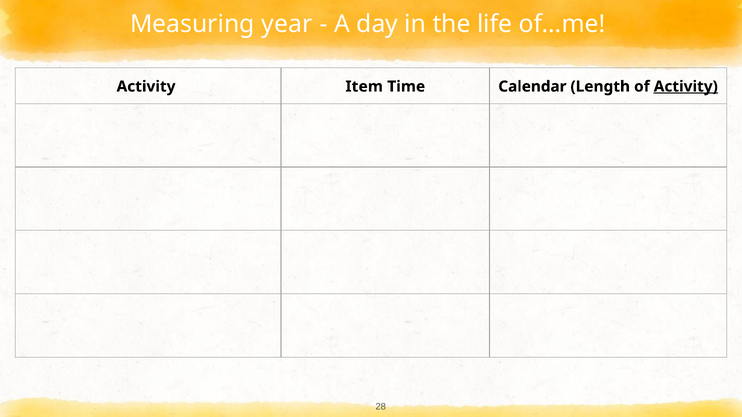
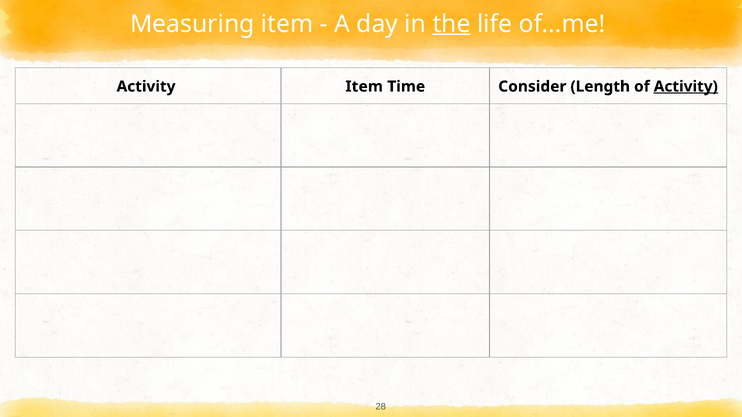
Measuring year: year -> item (287, 24)
the underline: none -> present (452, 24)
Calendar: Calendar -> Consider (532, 87)
